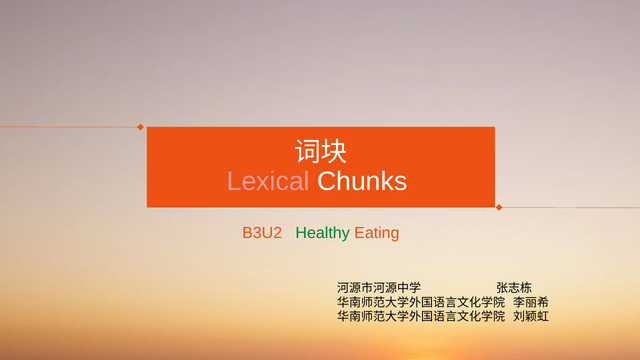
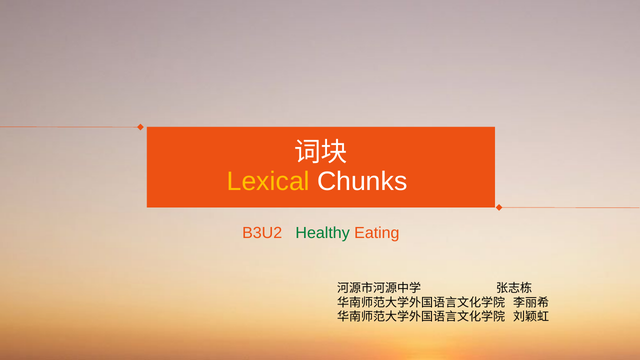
Lexical colour: pink -> yellow (268, 181)
